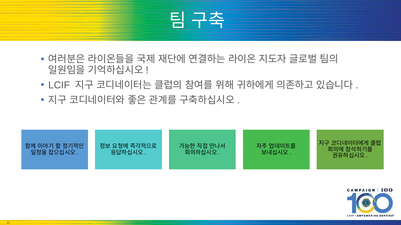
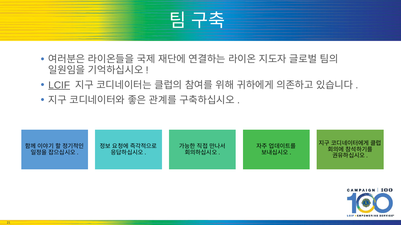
LCIF underline: none -> present (59, 85)
